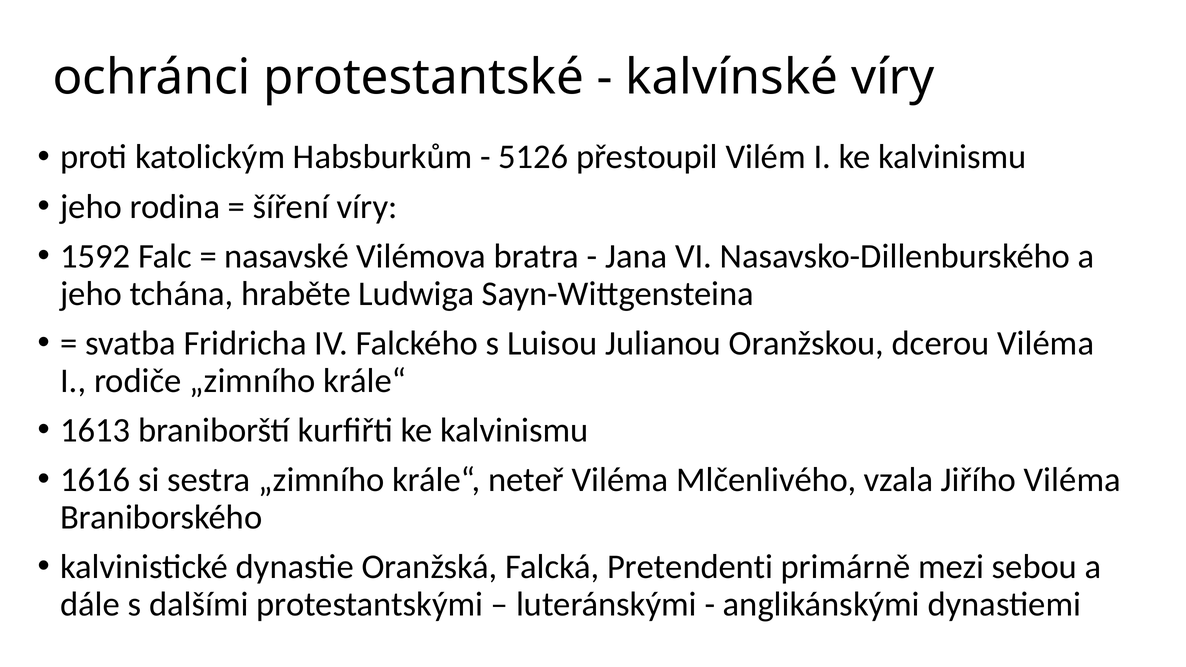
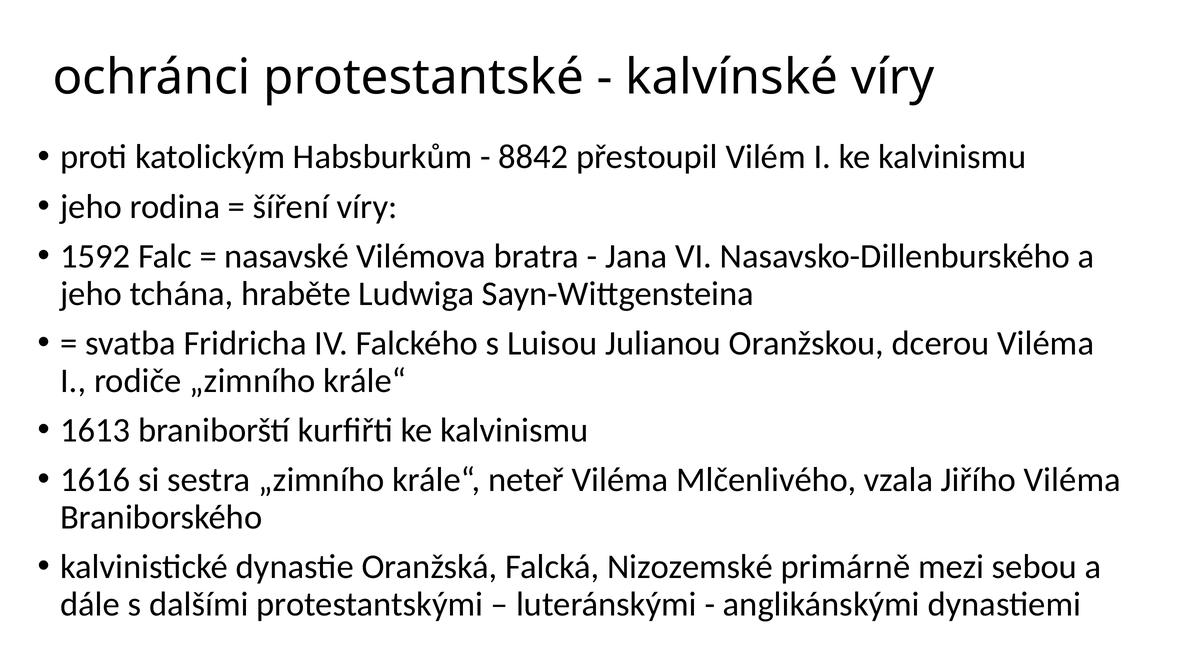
5126: 5126 -> 8842 (533, 157)
Pretendenti: Pretendenti -> Nizozemské (690, 567)
